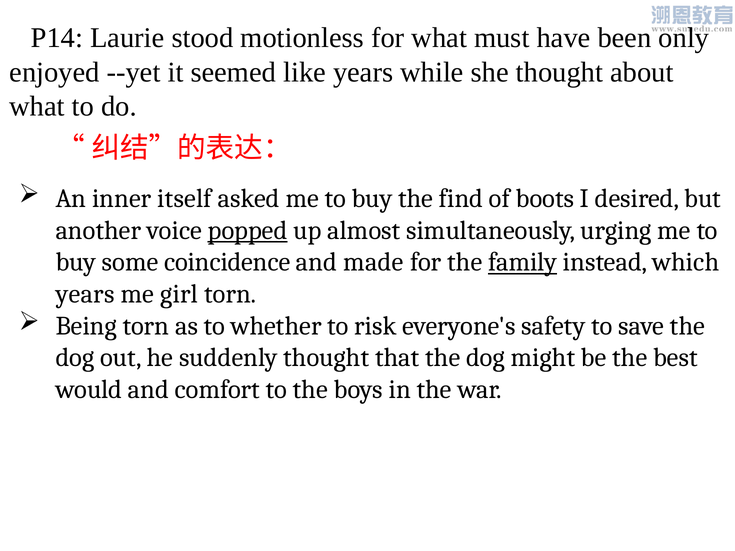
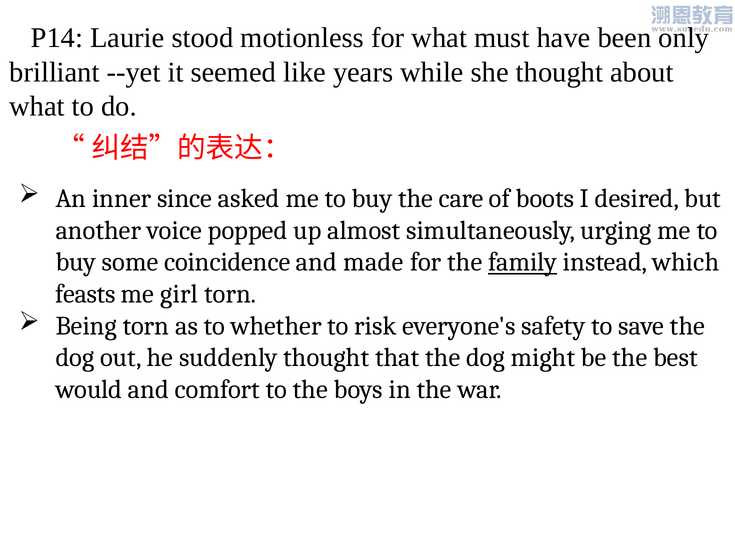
enjoyed: enjoyed -> brilliant (55, 72)
itself: itself -> since (185, 199)
find: find -> care (461, 199)
popped underline: present -> none (248, 230)
years: years -> feasts (85, 294)
